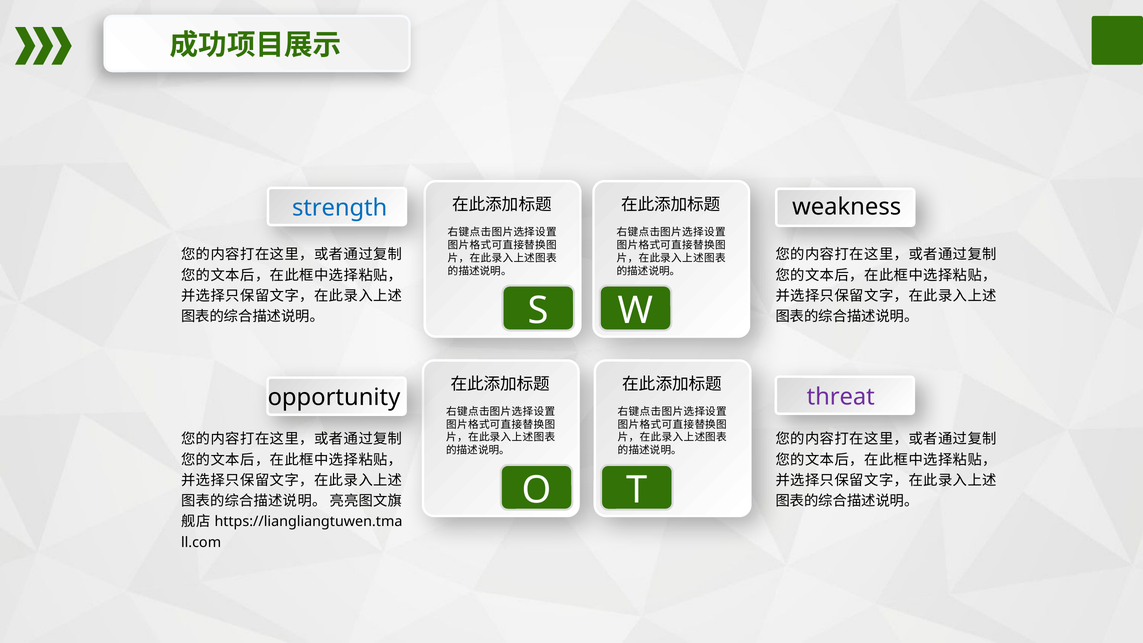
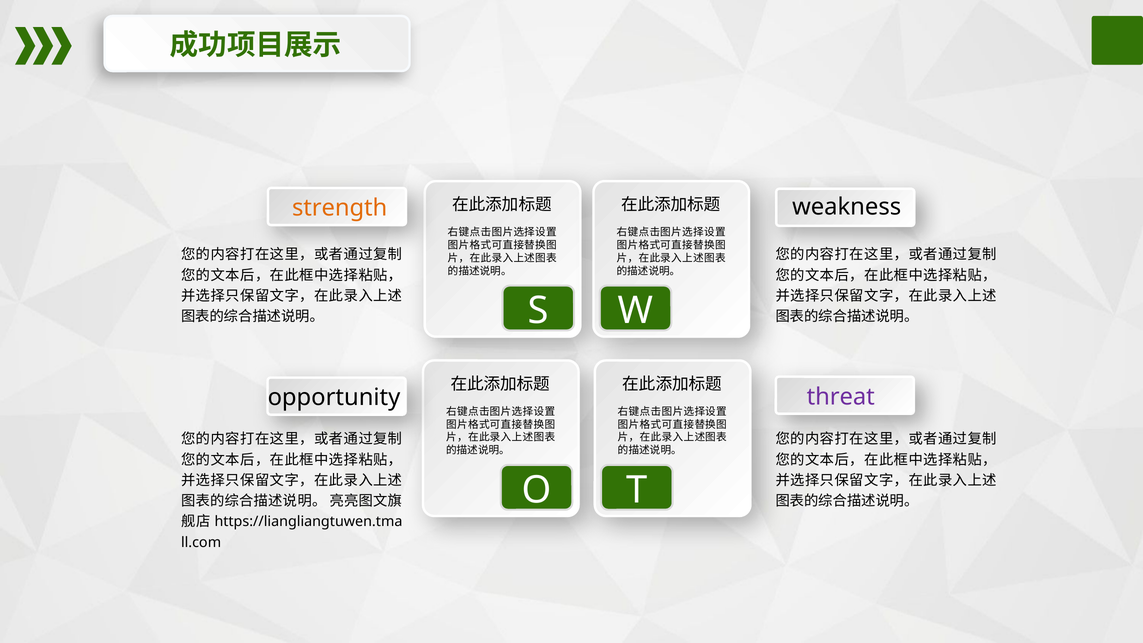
strength colour: blue -> orange (340, 208)
